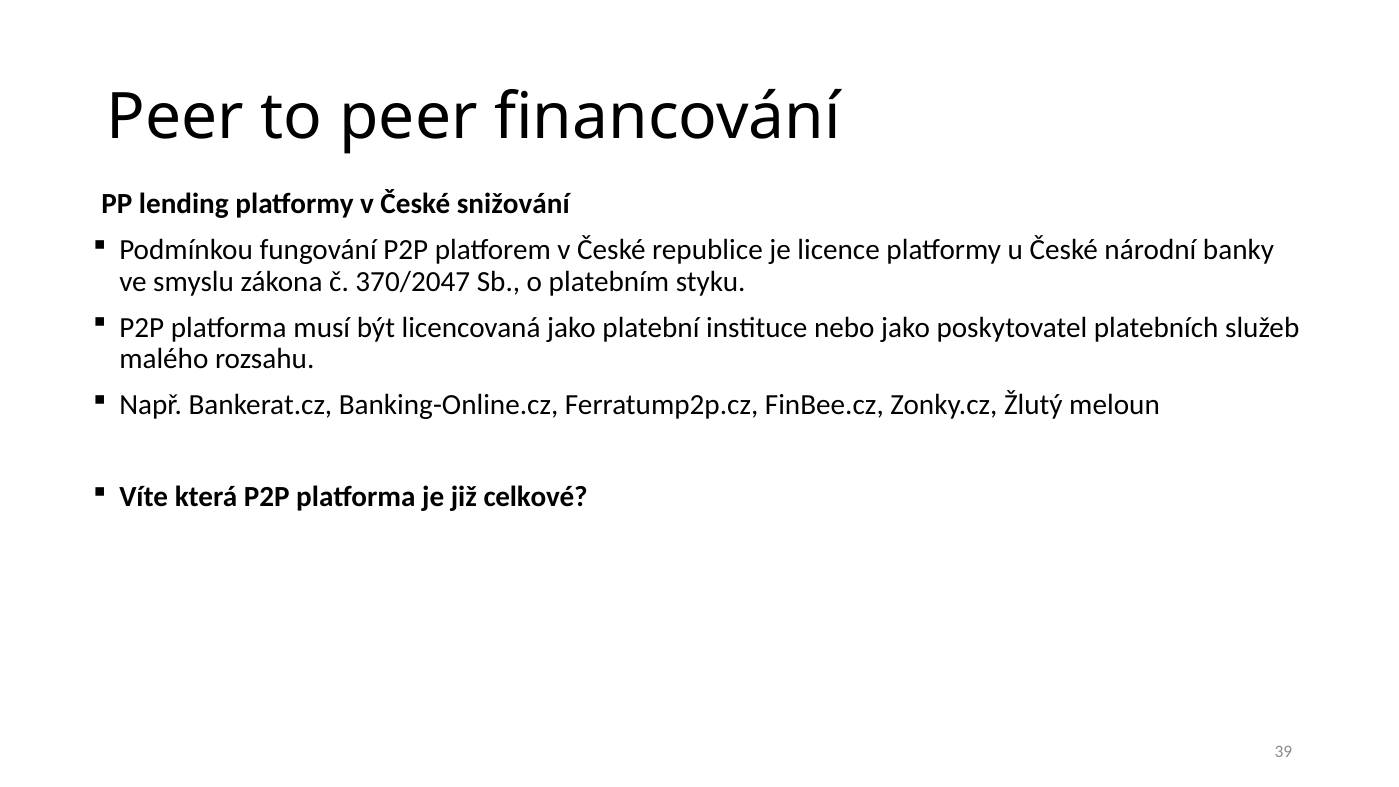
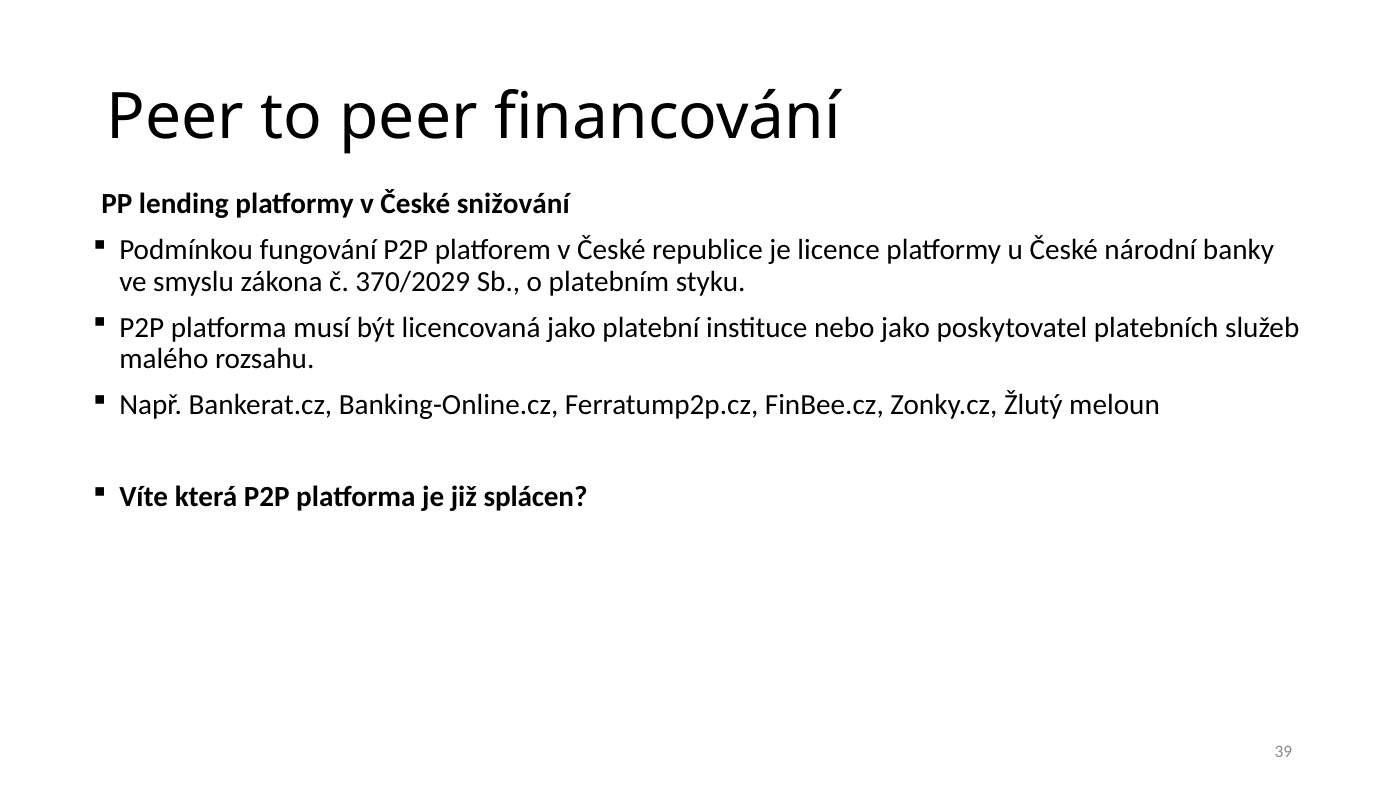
370/2047: 370/2047 -> 370/2029 (413, 281)
celkové: celkové -> splácen (536, 497)
